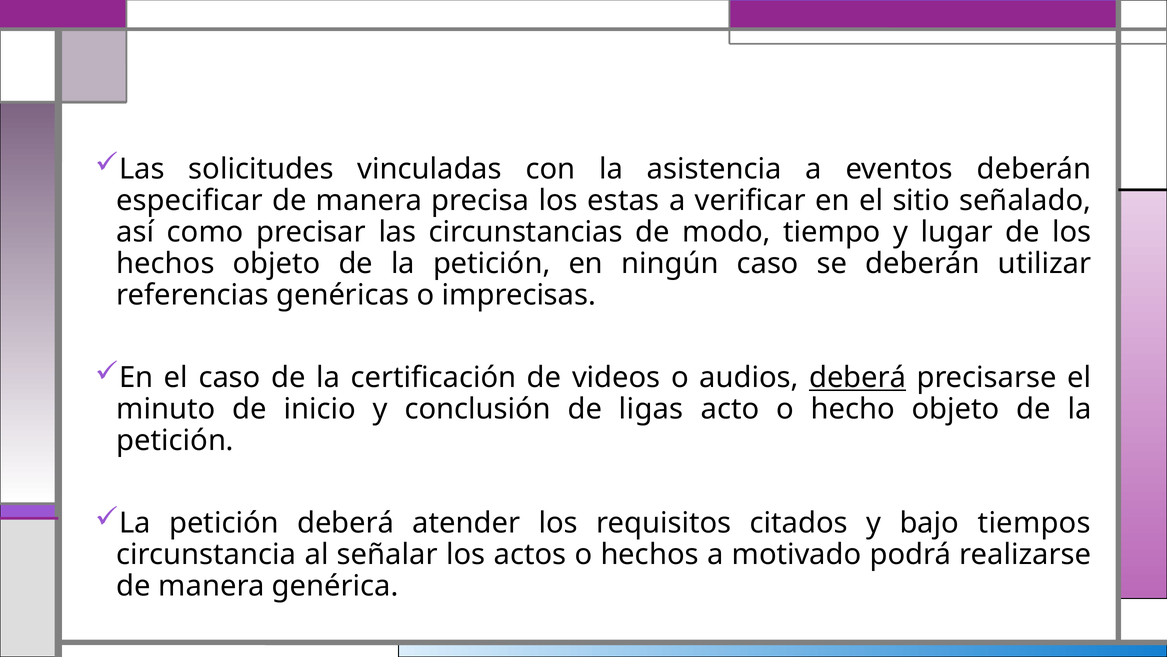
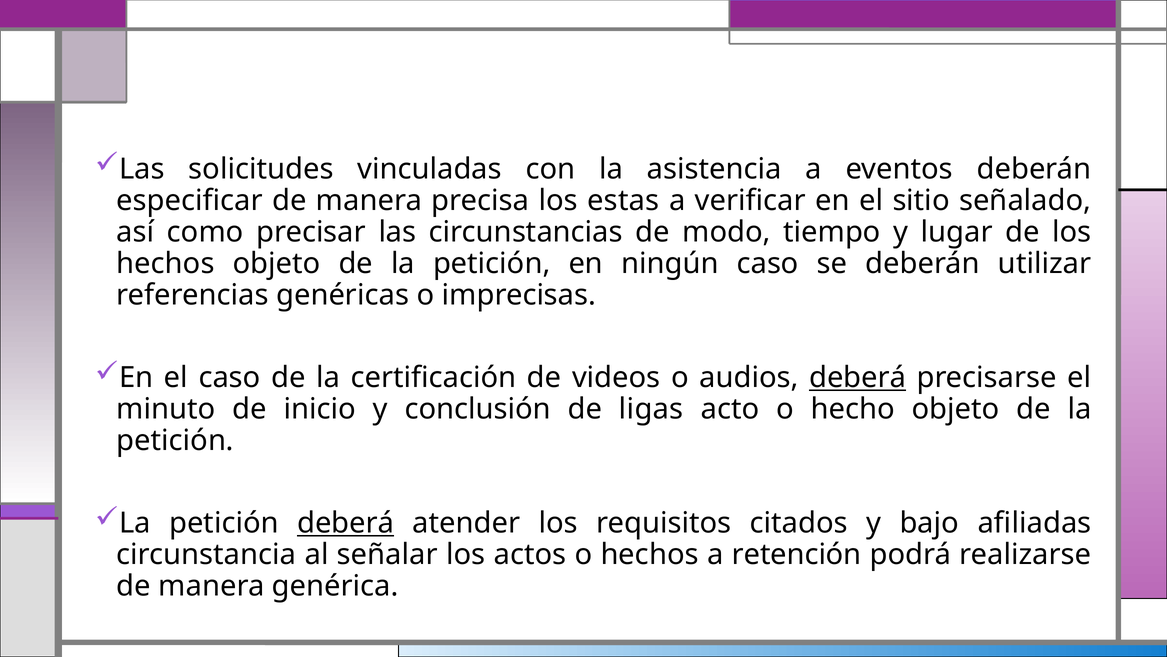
deberá underline: none -> present (346, 523)
tiempos: tiempos -> afiliadas (1034, 523)
motivado: motivado -> retención (797, 554)
